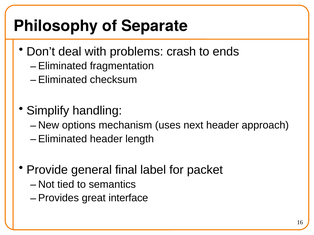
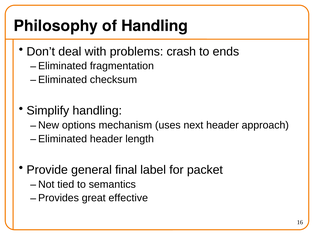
of Separate: Separate -> Handling (155, 26)
interface: interface -> effective (128, 198)
